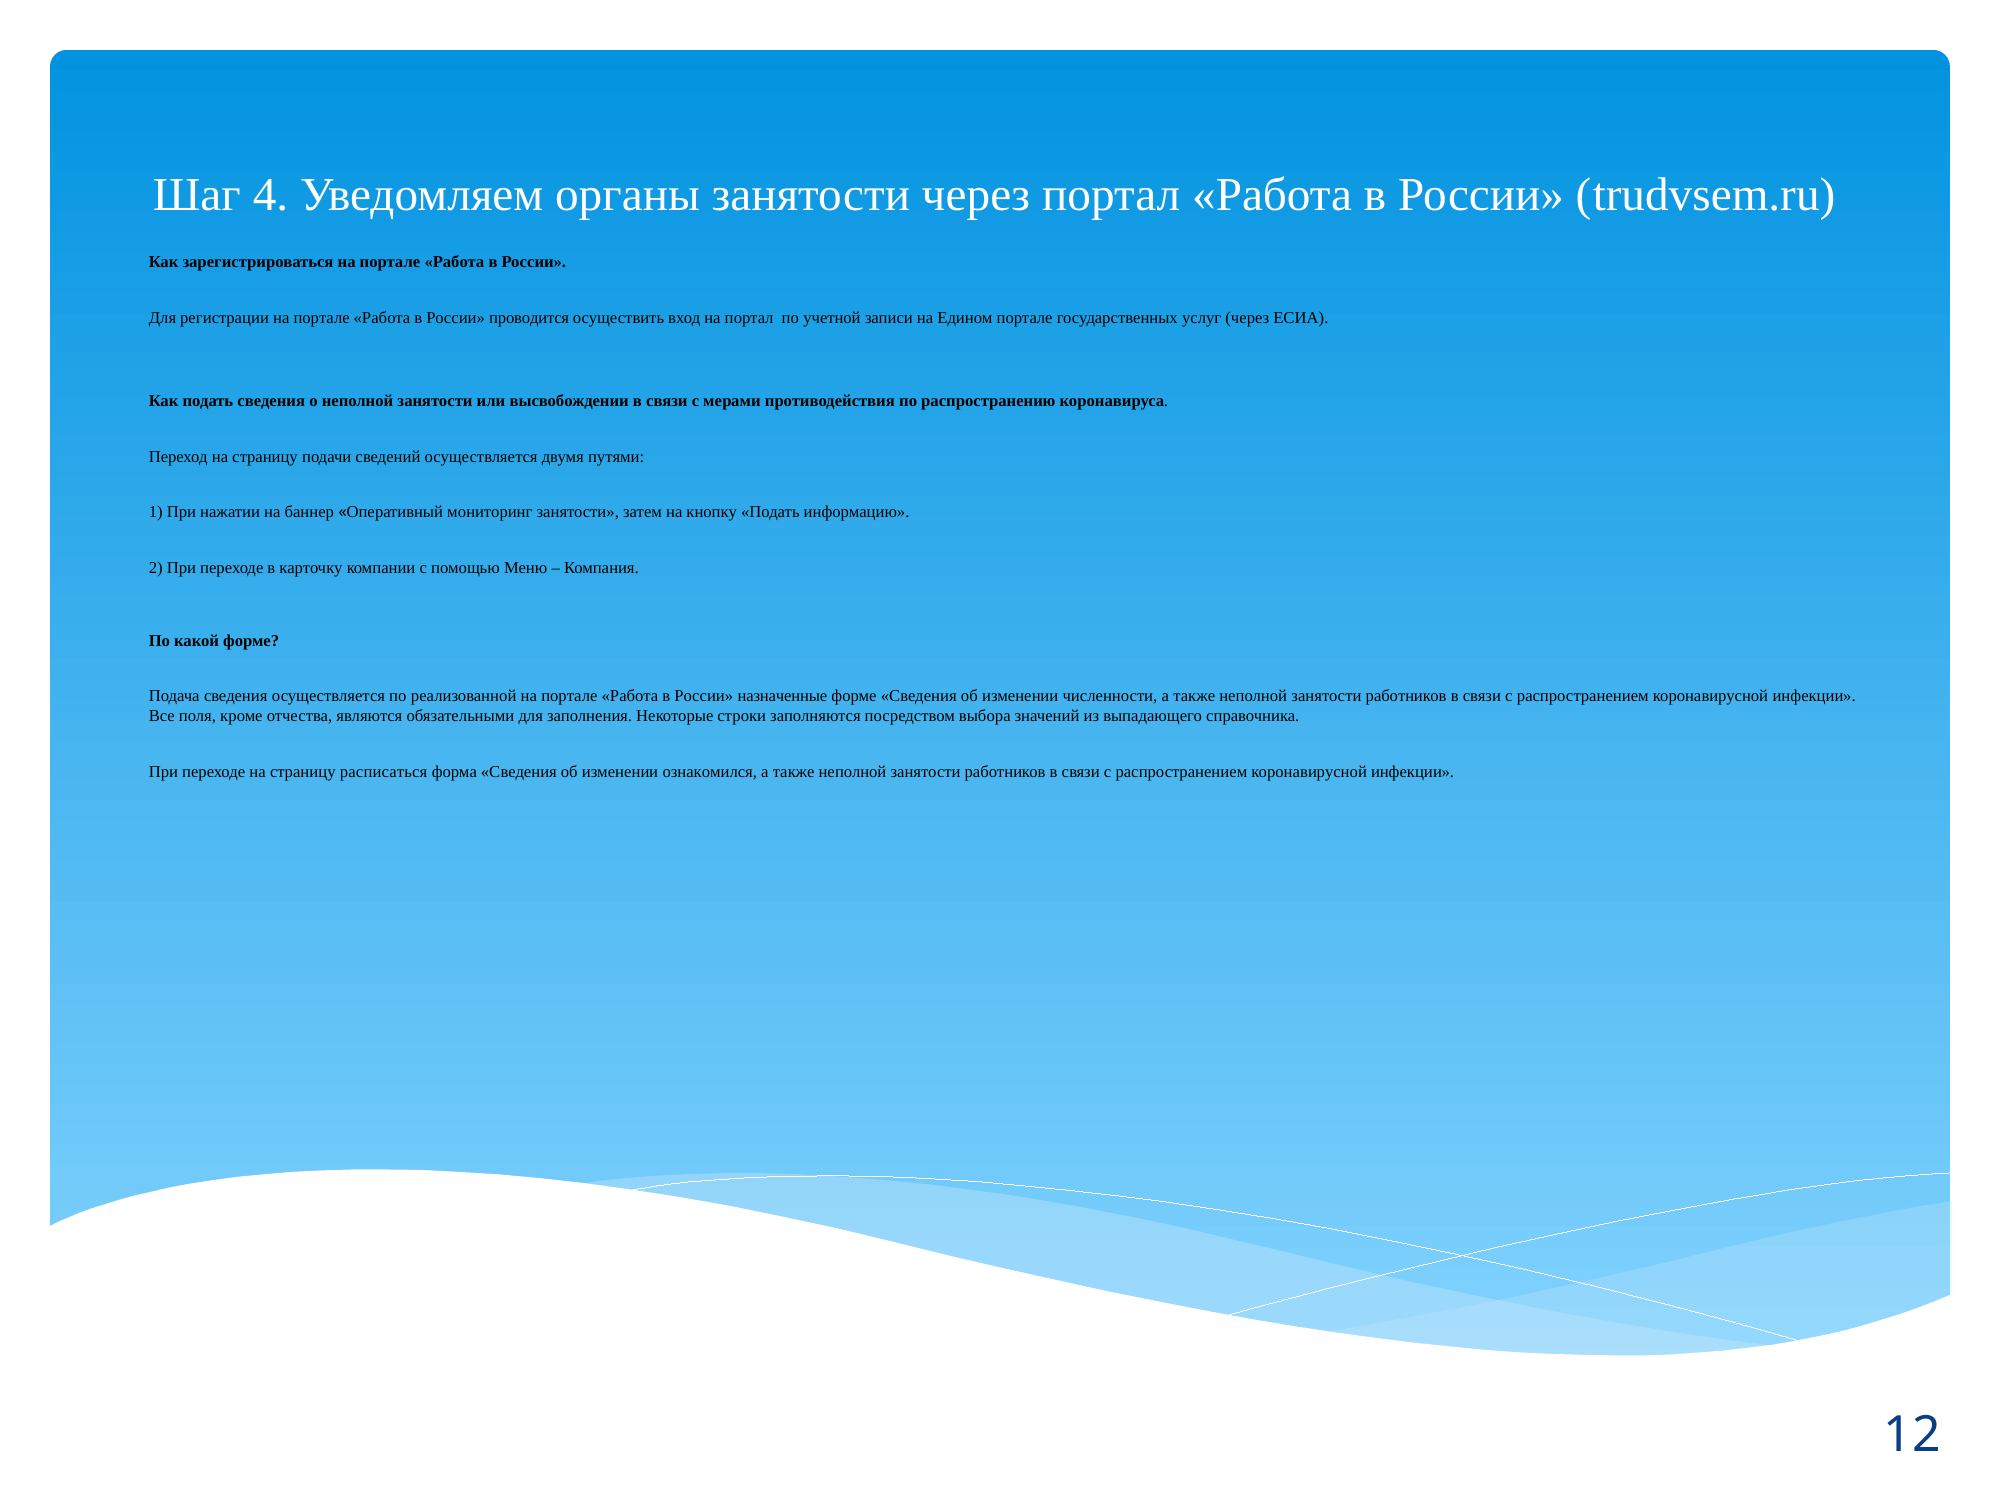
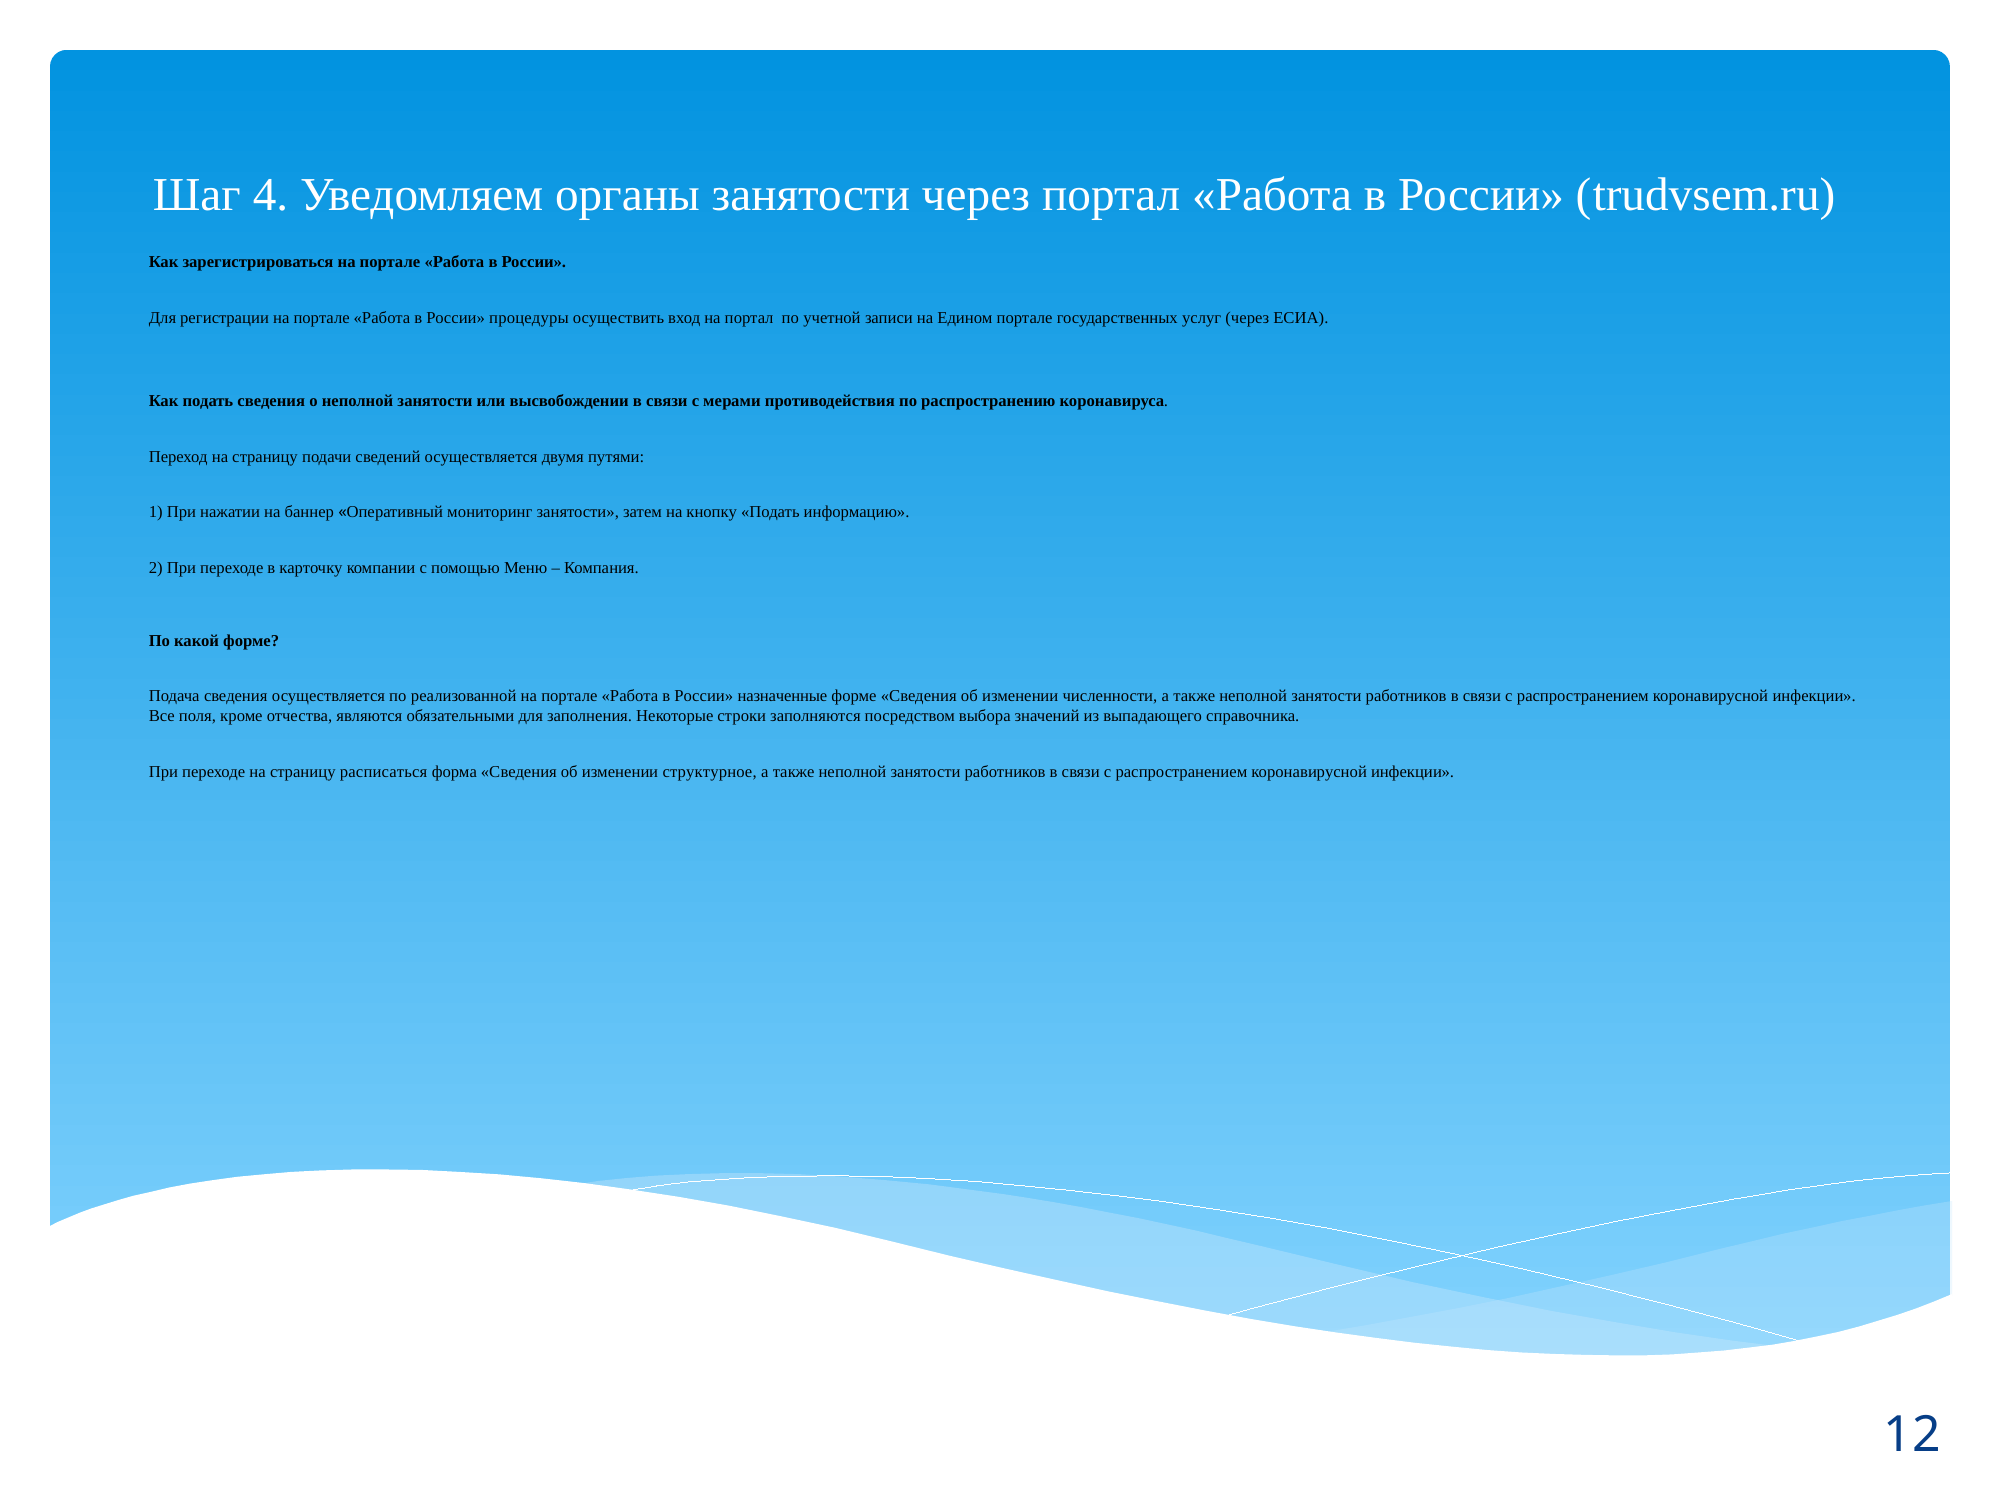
проводится: проводится -> процедуры (529, 318)
ознакомился: ознакомился -> структурное (710, 772)
